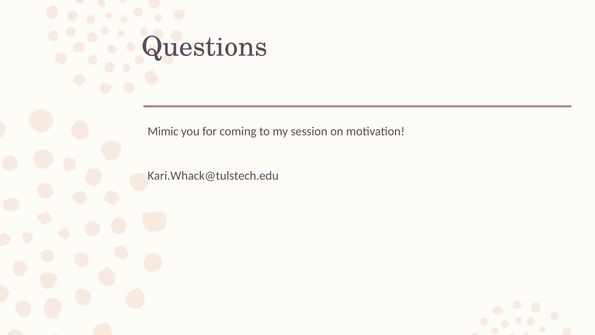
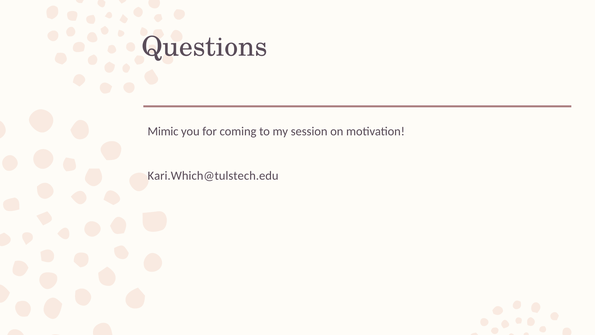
Kari.Whack@tulstech.edu: Kari.Whack@tulstech.edu -> Kari.Which@tulstech.edu (213, 176)
